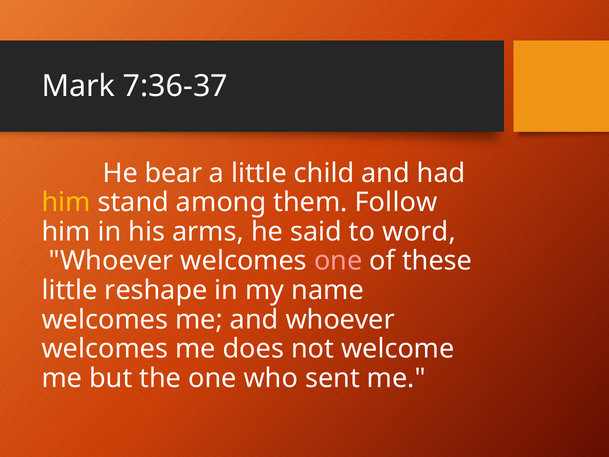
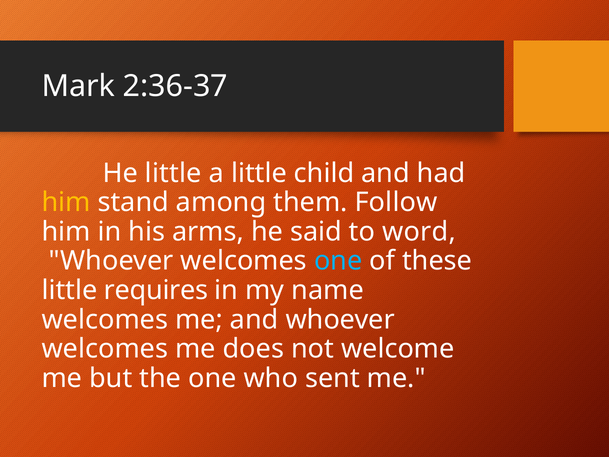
7:36-37: 7:36-37 -> 2:36-37 (175, 86)
He bear: bear -> little (173, 173)
one colour: pink -> light blue (338, 261)
reshape: reshape -> requires (156, 290)
